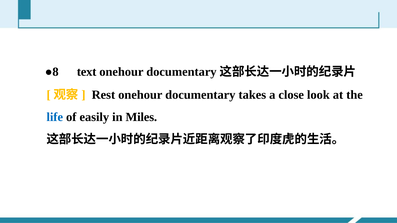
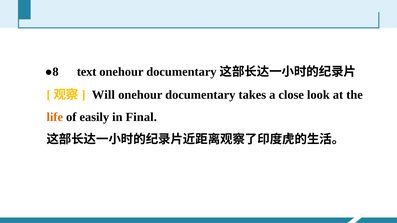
Rest: Rest -> Will (103, 95)
life colour: blue -> orange (55, 117)
Miles: Miles -> Final (141, 117)
